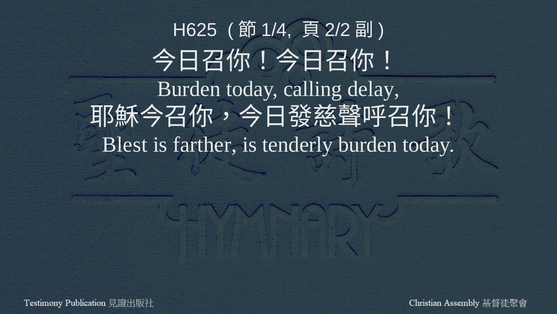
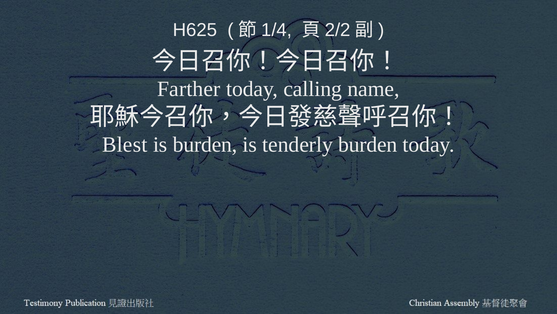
Burden: Burden -> Farther (189, 89)
delay: delay -> name (374, 89)
is farther: farther -> burden (205, 145)
